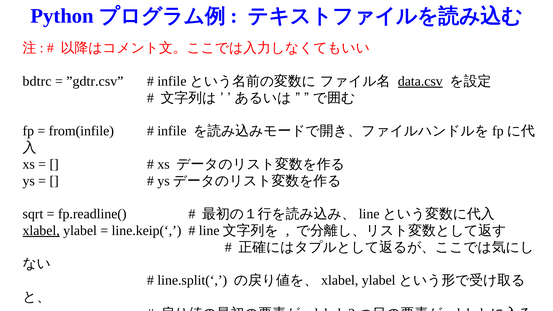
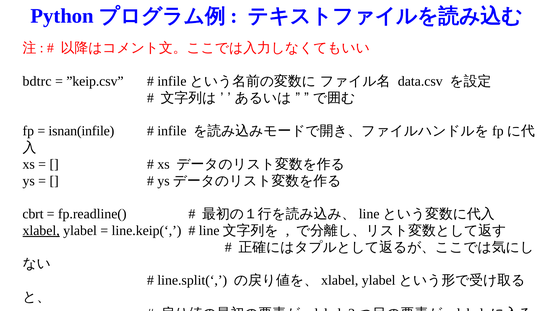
”gdtr.csv: ”gdtr.csv -> ”keip.csv (95, 81)
data.csv underline: present -> none (420, 81)
from(infile: from(infile -> isnan(infile (81, 131)
sqrt: sqrt -> cbrt (33, 214)
